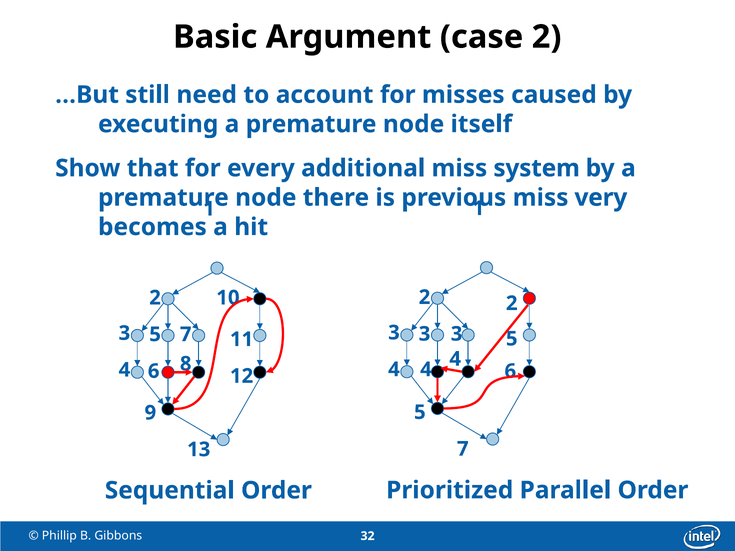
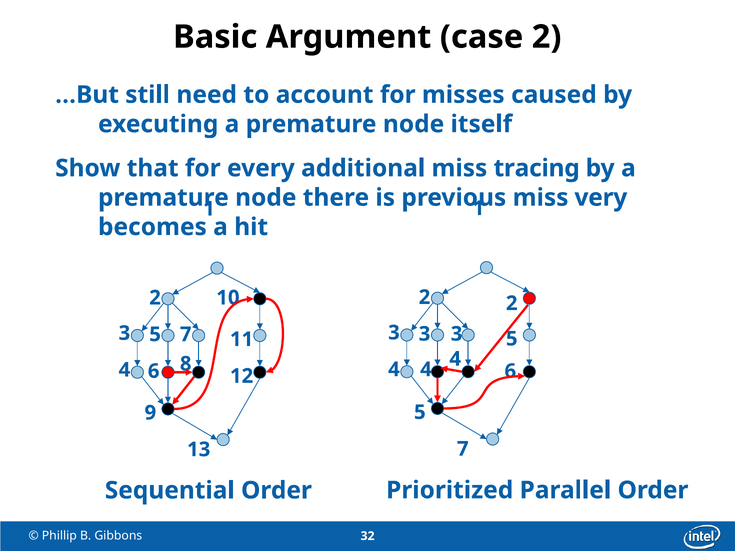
system: system -> tracing (537, 168)
